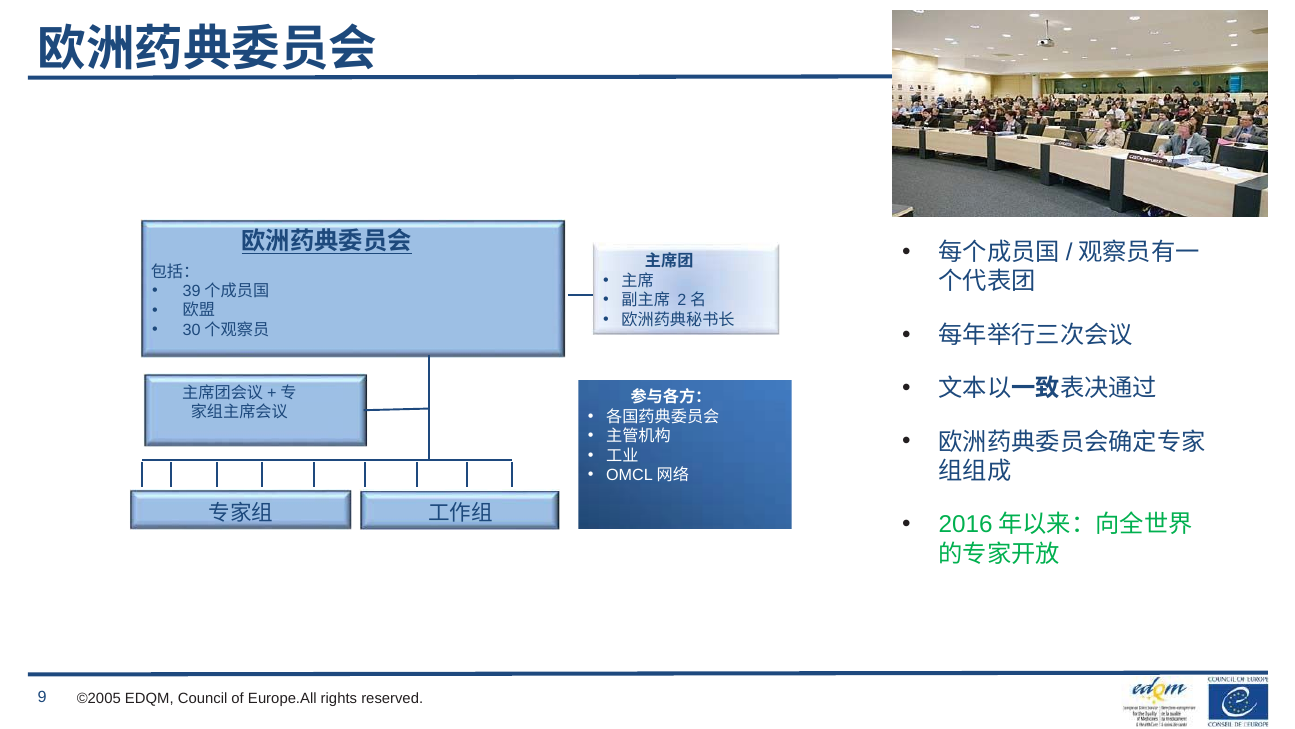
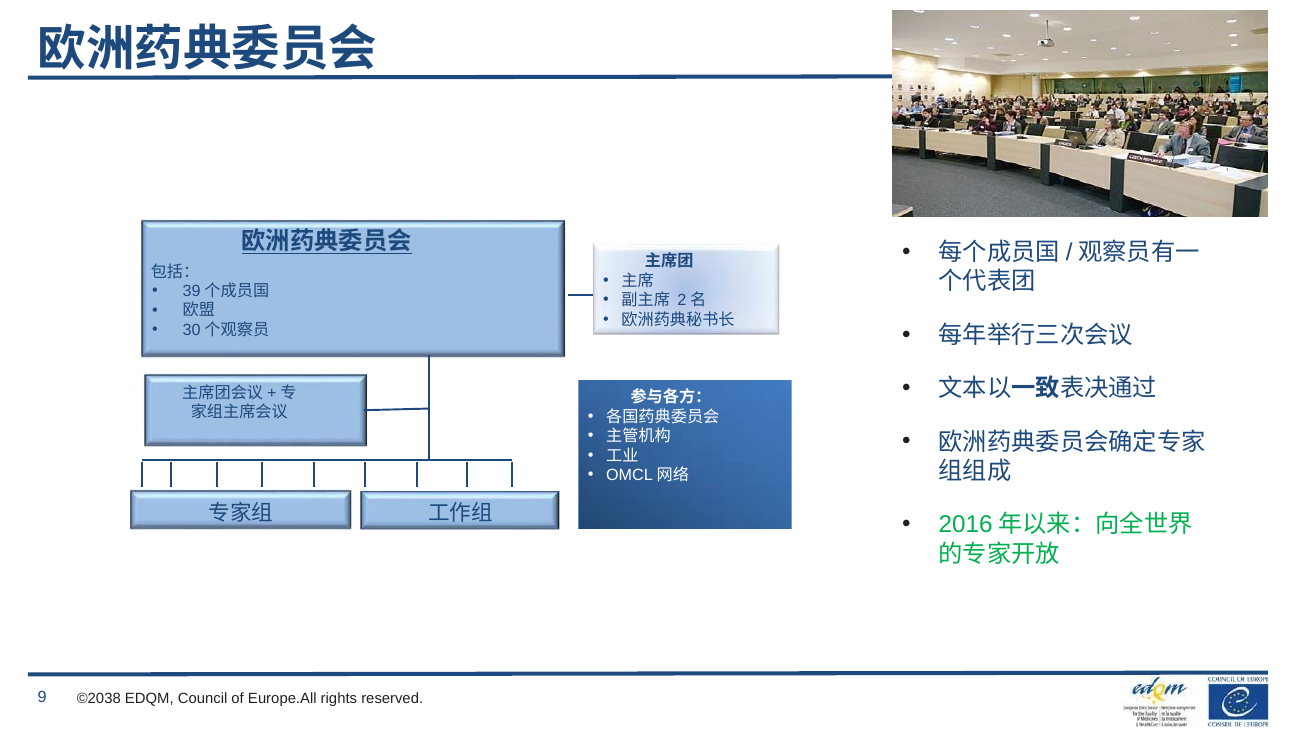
©2005: ©2005 -> ©2038 (99, 698)
